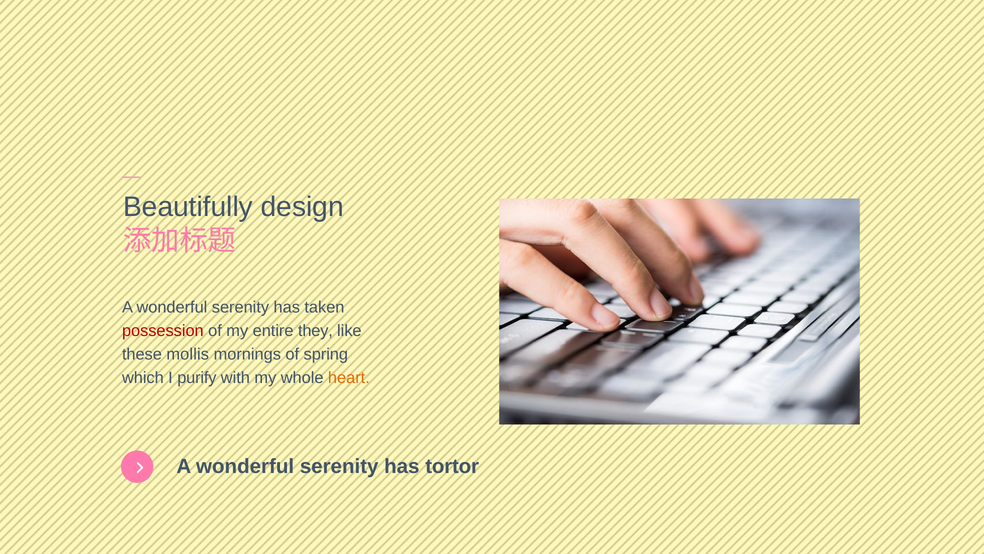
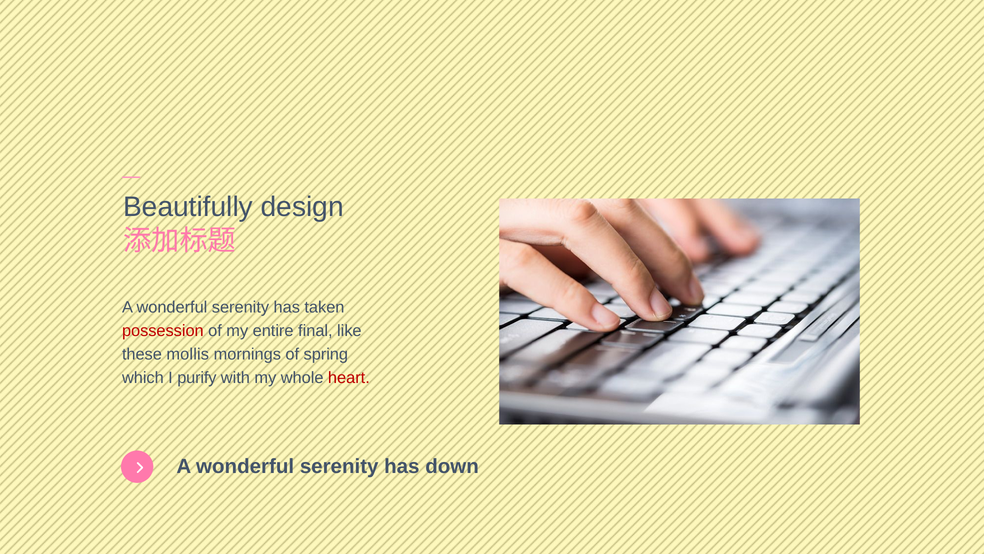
they: they -> final (315, 331)
heart colour: orange -> red (349, 378)
tortor: tortor -> down (452, 466)
